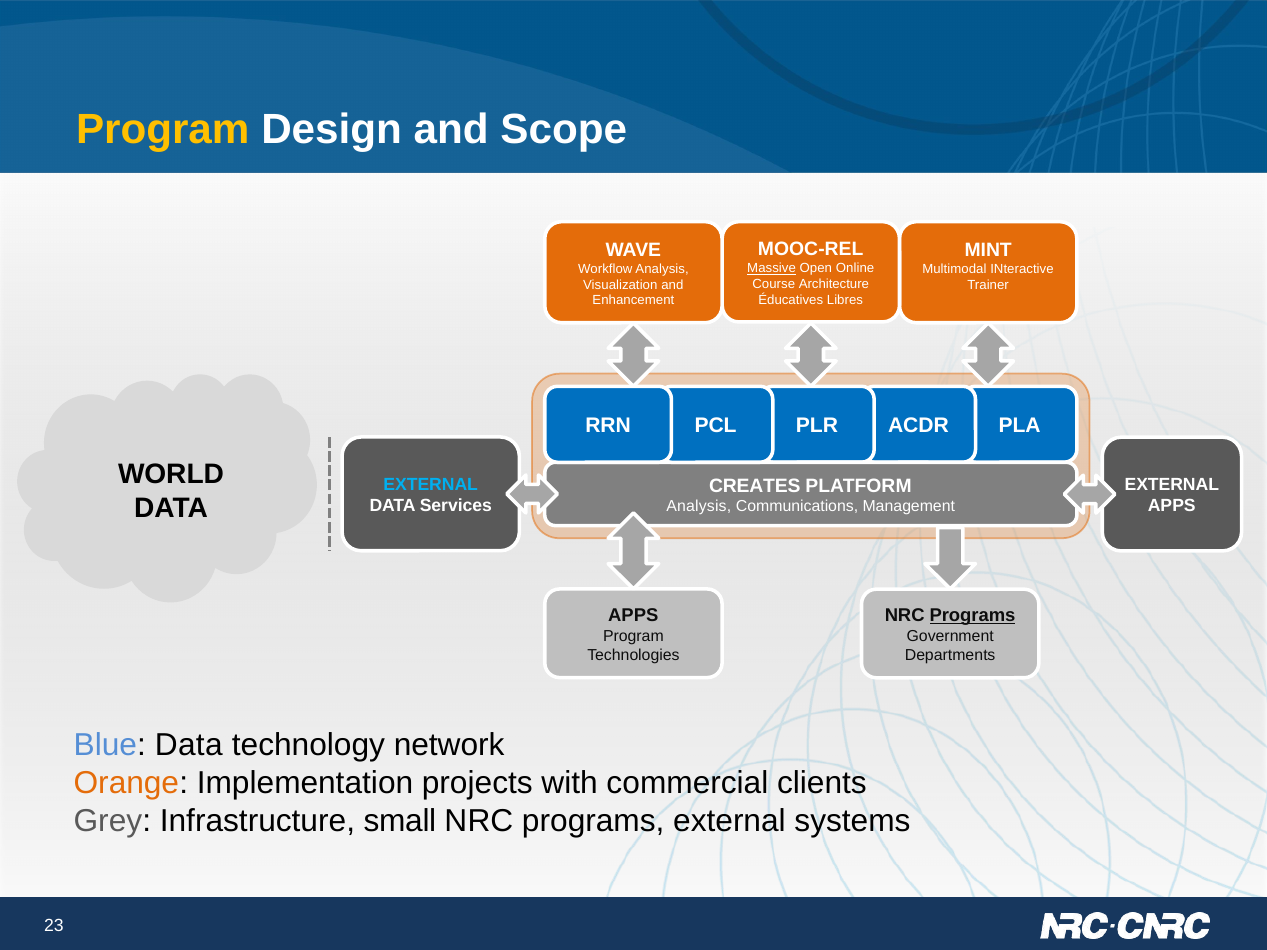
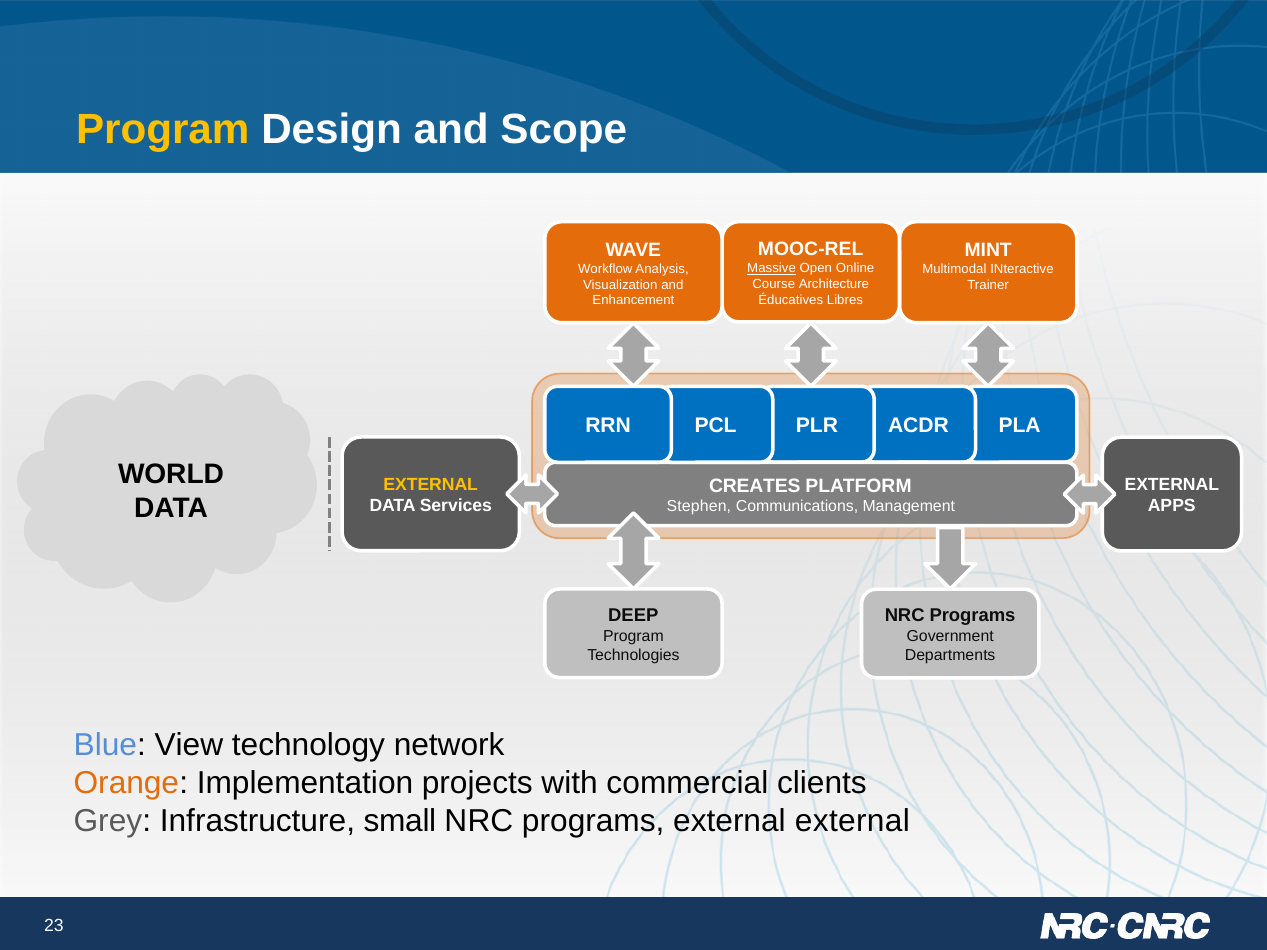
EXTERNAL colour: light blue -> yellow (431, 485)
Analysis: Analysis -> Stephen (699, 507)
APPS: APPS -> DEEP (633, 616)
Programs underline: present -> none (973, 616)
Blue Data: Data -> View (189, 745)
external systems: systems -> external (852, 821)
